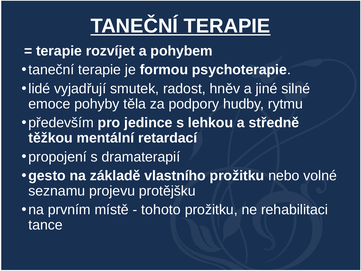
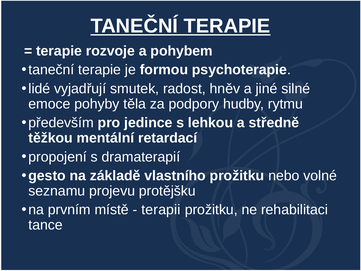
rozvíjet: rozvíjet -> rozvoje (110, 51)
tohoto: tohoto -> terapii (161, 210)
